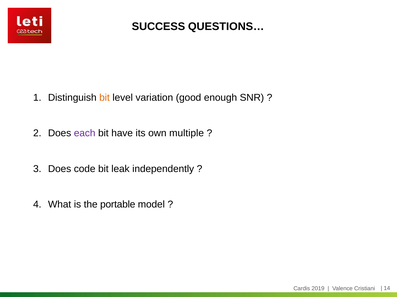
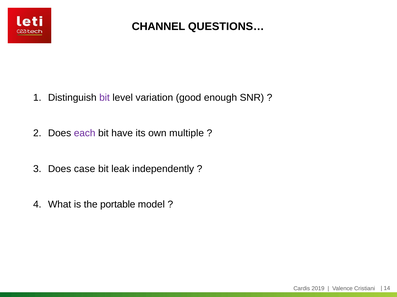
SUCCESS: SUCCESS -> CHANNEL (158, 27)
bit colour: orange -> purple (105, 98)
code: code -> case (85, 169)
